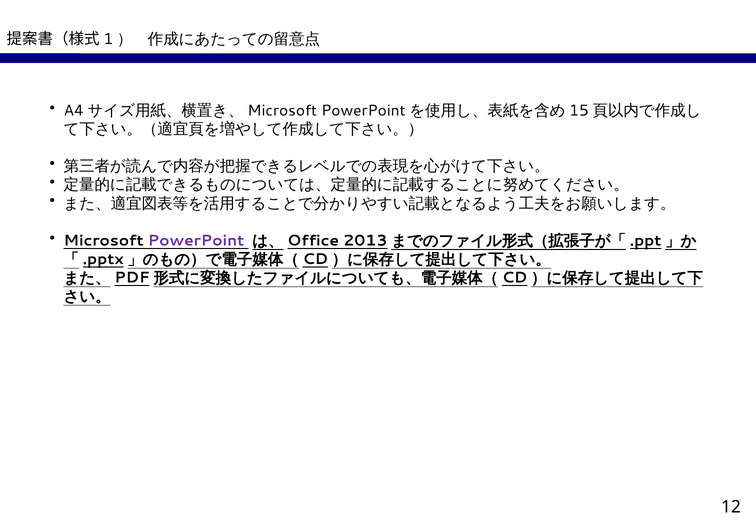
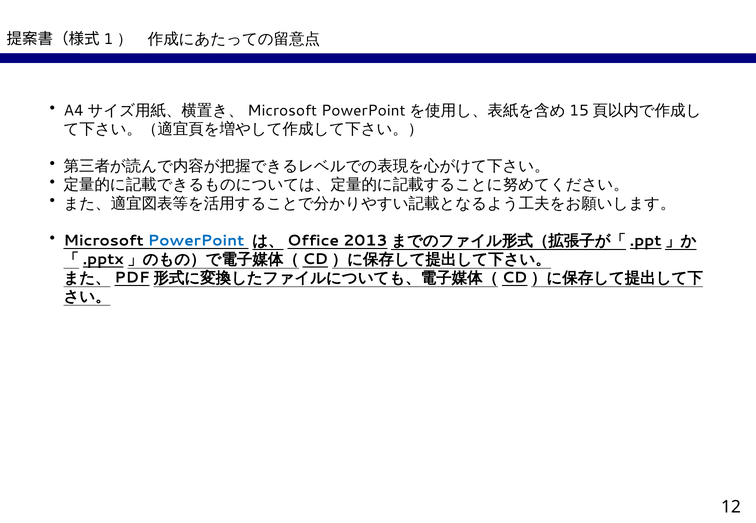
PowerPoint colour: purple -> blue (196, 241)
